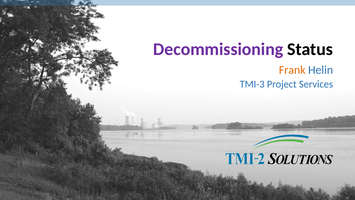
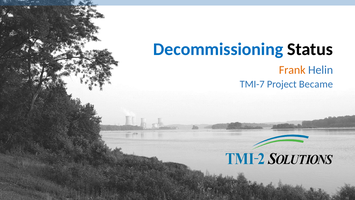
Decommissioning colour: purple -> blue (218, 49)
TMI-3: TMI-3 -> TMI-7 (252, 84)
Services: Services -> Became (316, 84)
